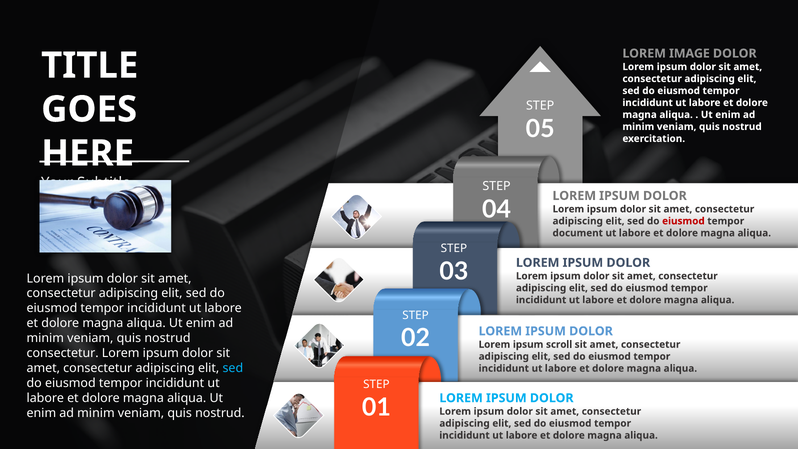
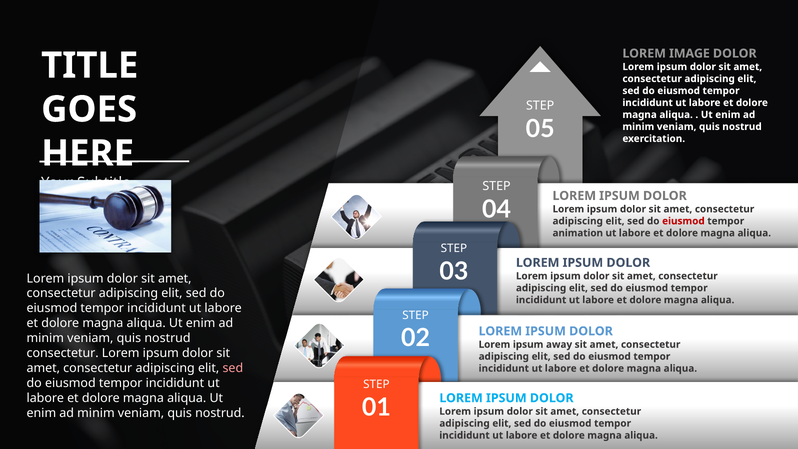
document: document -> animation (578, 233)
scroll: scroll -> away (559, 344)
sed colour: light blue -> pink (233, 368)
